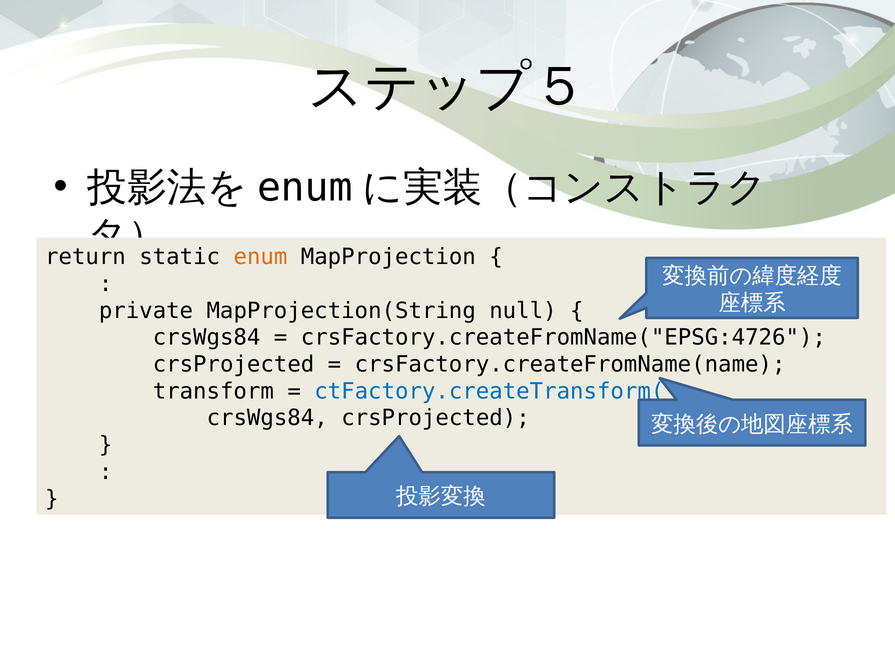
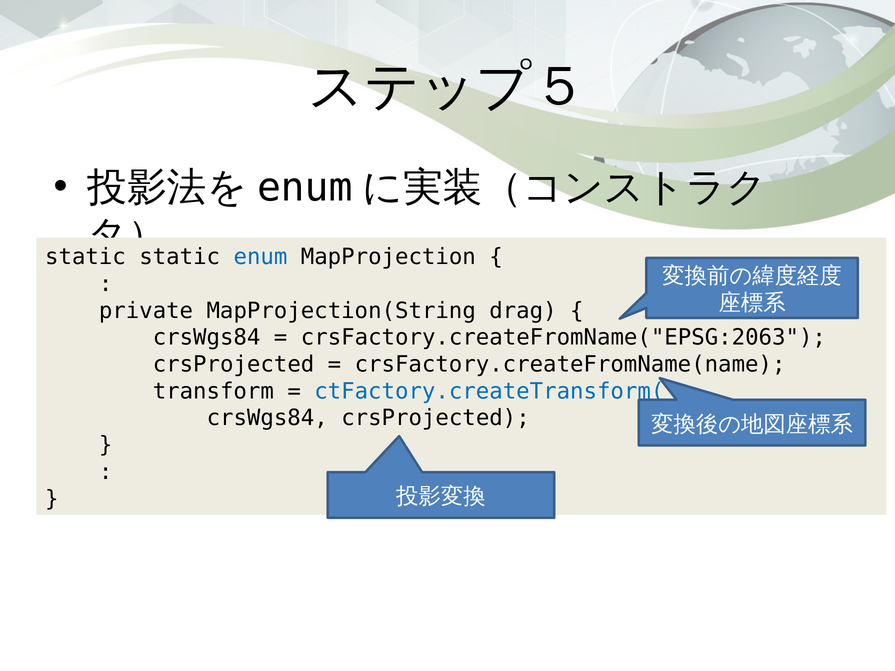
return: return -> static (85, 257)
enum colour: orange -> blue (260, 257)
null: null -> drag (523, 311)
crsFactory.createFromName("EPSG:4726: crsFactory.createFromName("EPSG:4726 -> crsFactory.createFromName("EPSG:2063 (563, 338)
